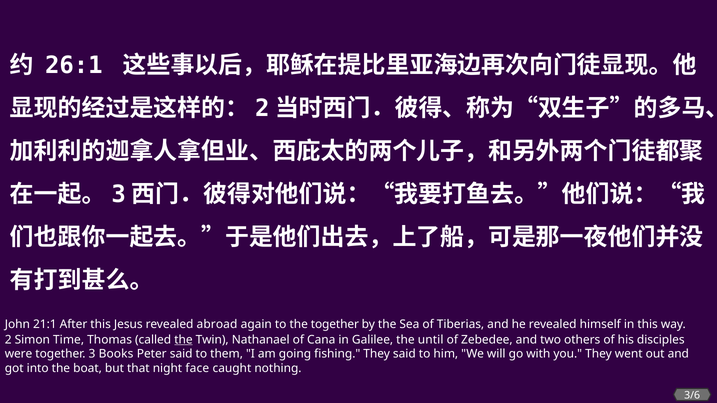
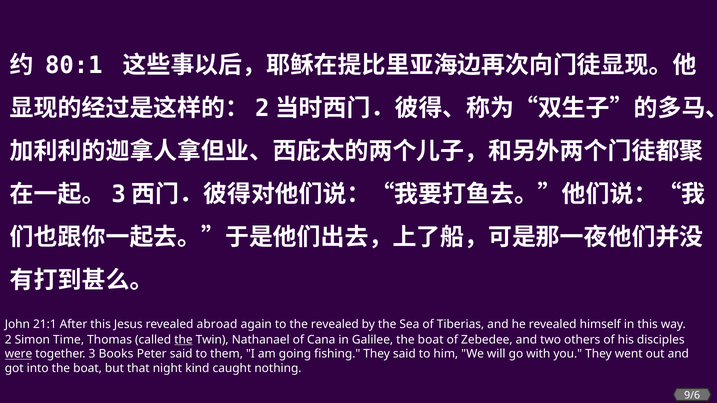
26:1: 26:1 -> 80:1 (74, 65)
the together: together -> revealed (335, 324)
Galilee the until: until -> boat (431, 340)
were underline: none -> present (19, 354)
face: face -> kind (197, 369)
3/6: 3/6 -> 9/6 (692, 396)
